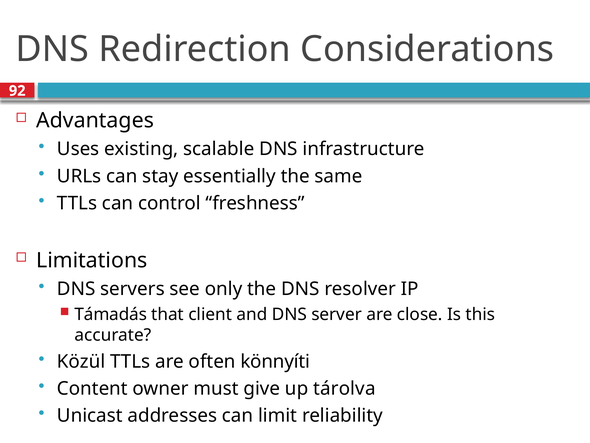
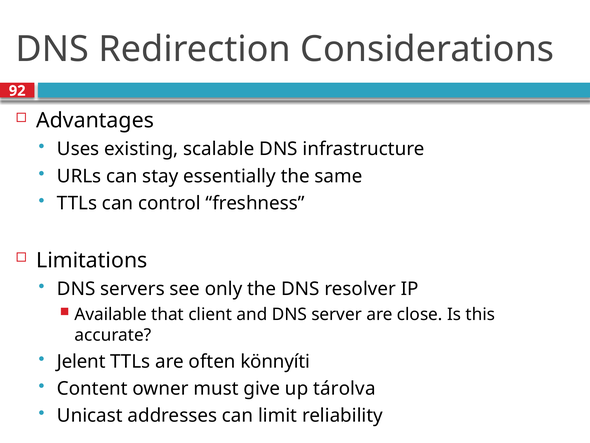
Támadás: Támadás -> Available (111, 314)
Közül: Közül -> Jelent (81, 361)
